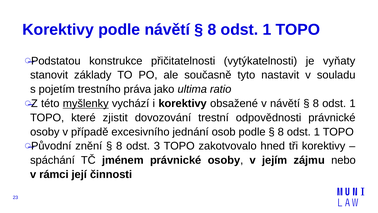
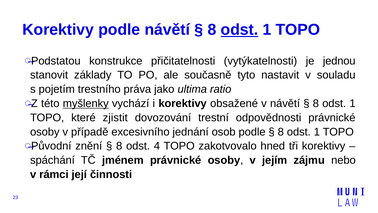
odst underline: none -> present (239, 30)
vyňaty: vyňaty -> jednou (339, 61)
3: 3 -> 4 (157, 146)
